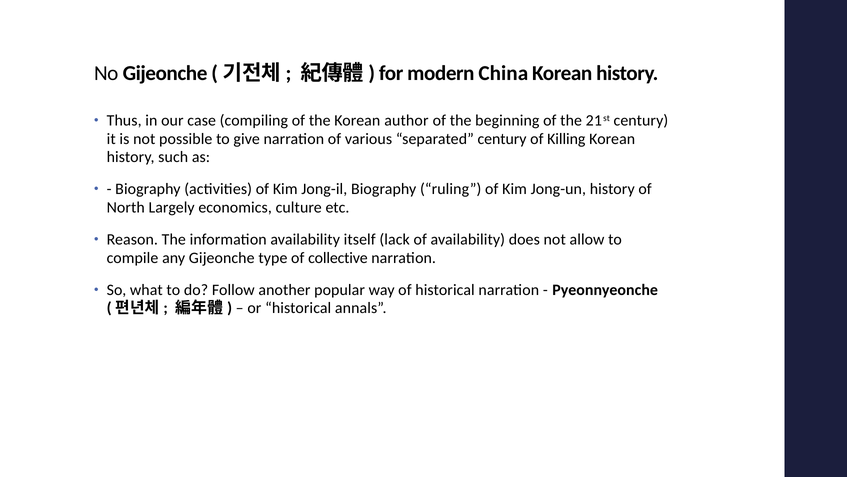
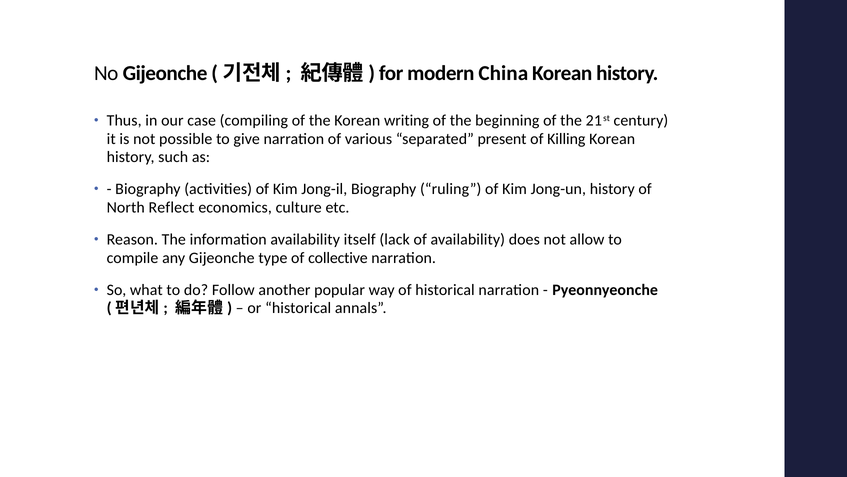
author: author -> writing (407, 121)
separated century: century -> present (502, 139)
Largely: Largely -> Reflect (172, 207)
